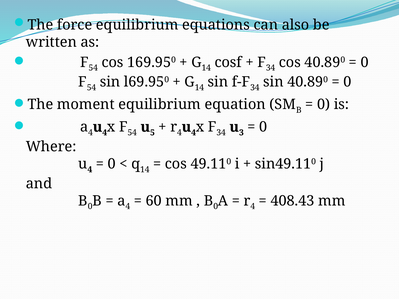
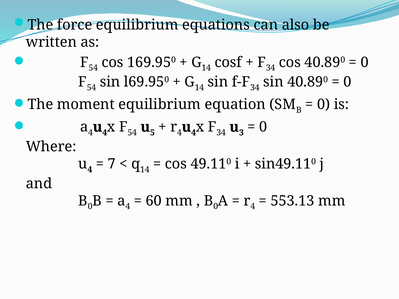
0: 0 -> 7 (112, 164)
408.43: 408.43 -> 553.13 (292, 201)
